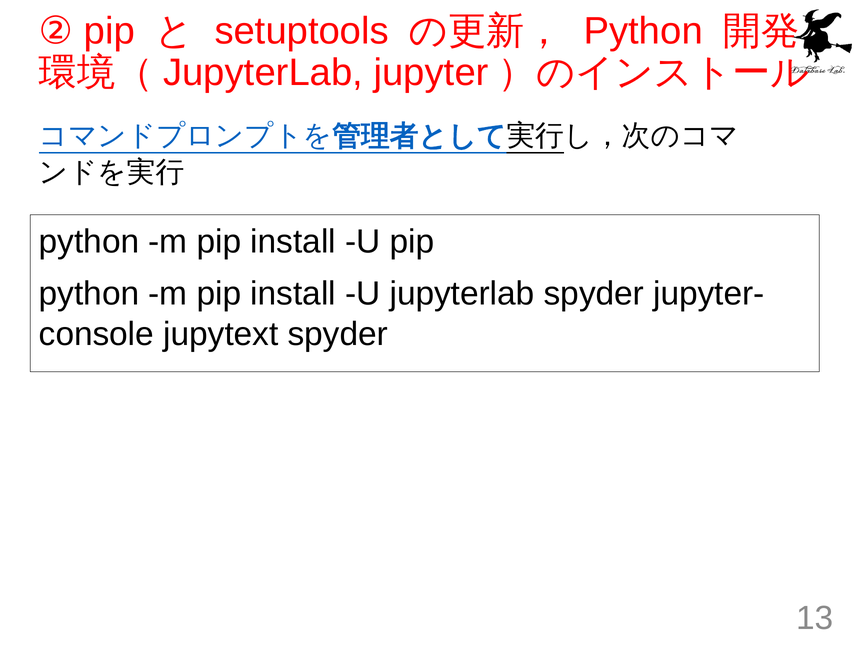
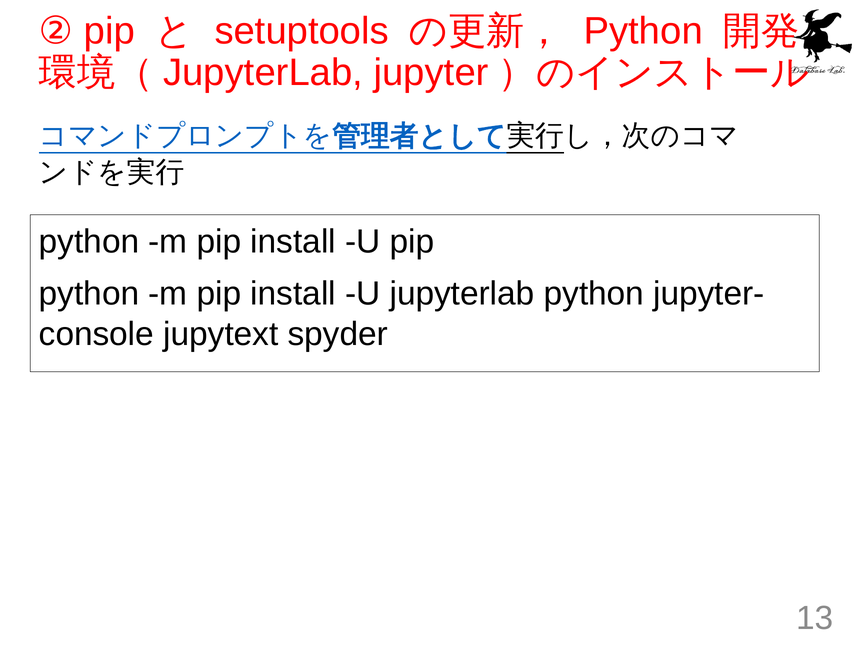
jupyterlab spyder: spyder -> python (594, 294)
